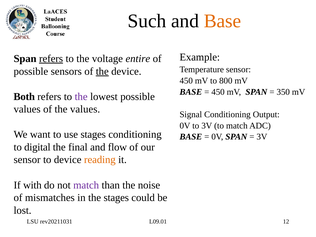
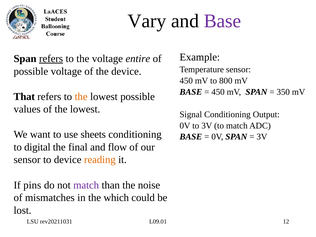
Such: Such -> Vary (147, 21)
Base colour: orange -> purple (223, 21)
possible sensors: sensors -> voltage (66, 71)
the underline: present -> none (102, 71)
Both: Both -> That (24, 97)
the colour: purple -> orange (81, 97)
of the values: values -> lowest (85, 109)
use stages: stages -> sheets (93, 134)
with: with -> pins (32, 185)
the stages: stages -> which (116, 198)
